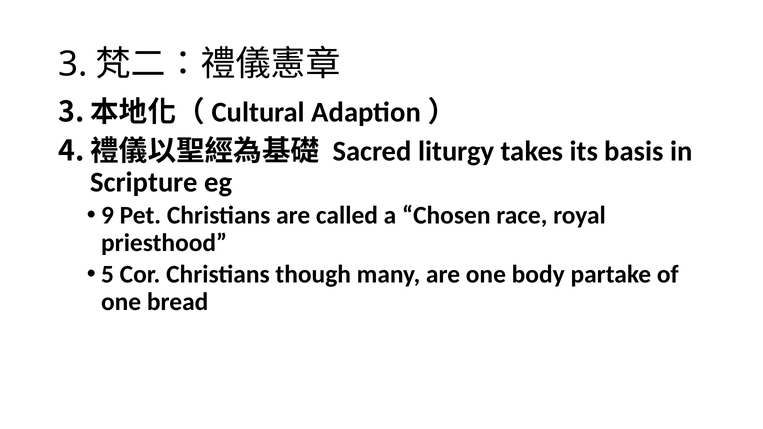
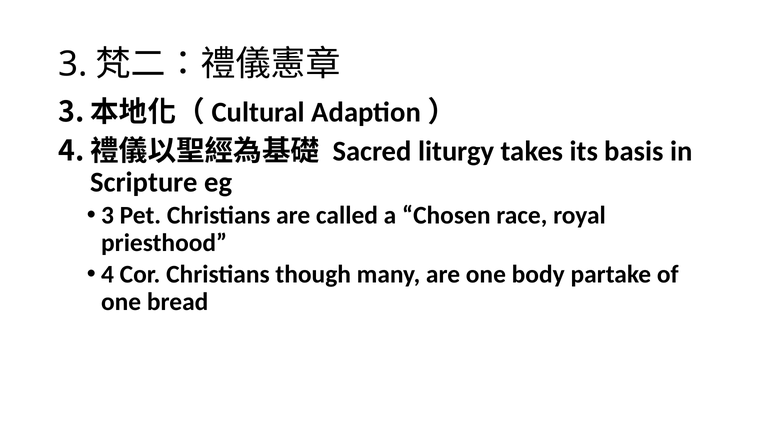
9: 9 -> 3 (108, 216)
5: 5 -> 4 (108, 274)
